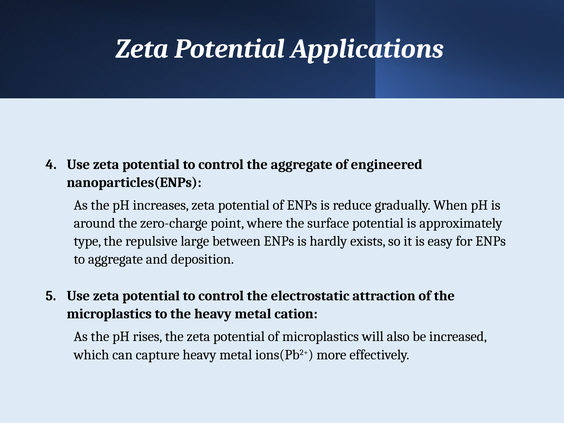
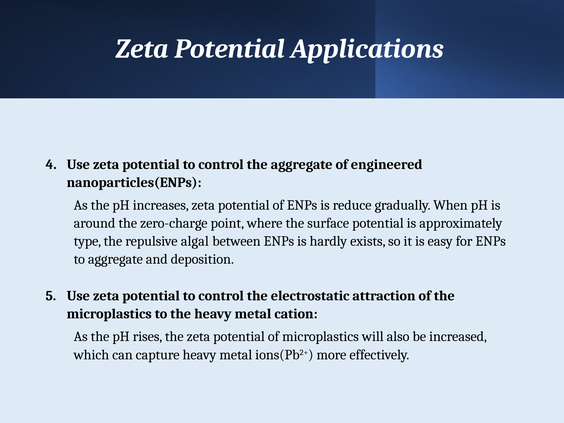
large: large -> algal (195, 241)
